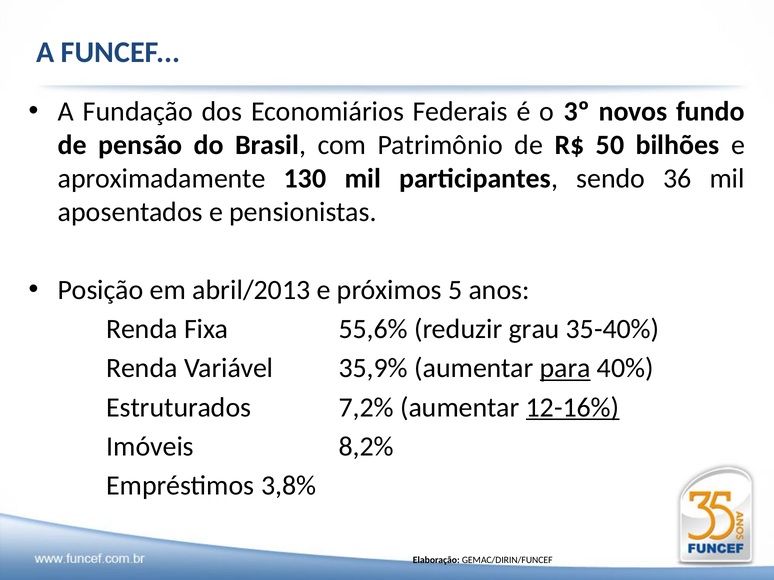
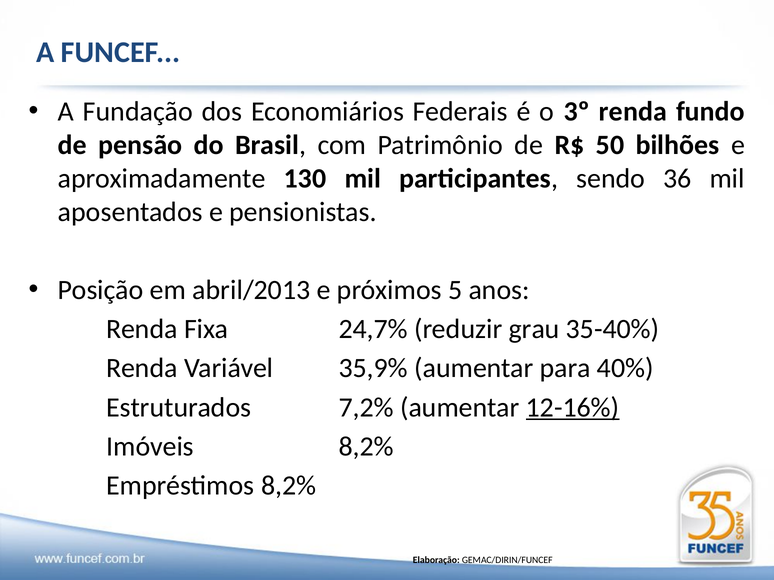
3º novos: novos -> renda (633, 112)
55,6%: 55,6% -> 24,7% (373, 329)
para underline: present -> none (565, 369)
Empréstimos 3,8%: 3,8% -> 8,2% (289, 486)
